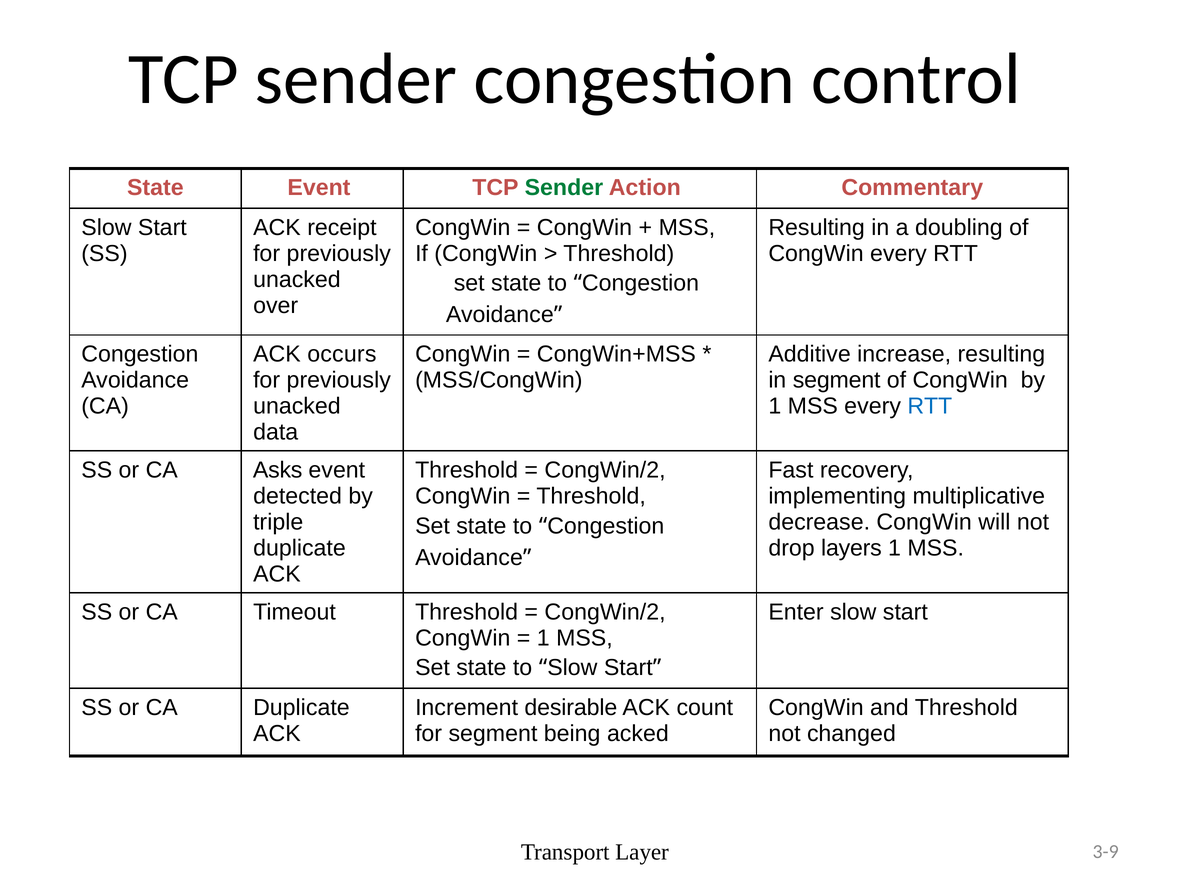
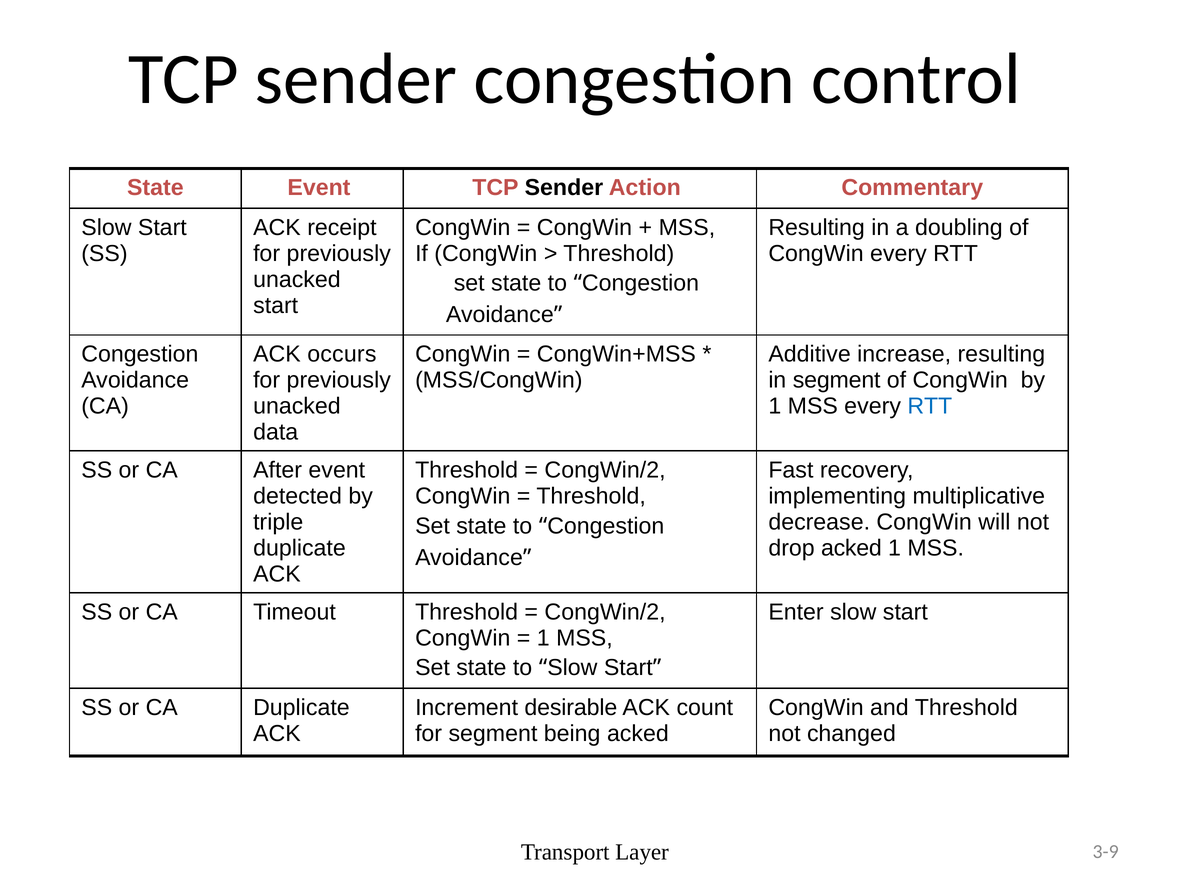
Sender colour: green -> black (564, 188)
over: over -> start (276, 306)
Asks: Asks -> After (278, 471)
drop layers: layers -> acked (851, 549)
